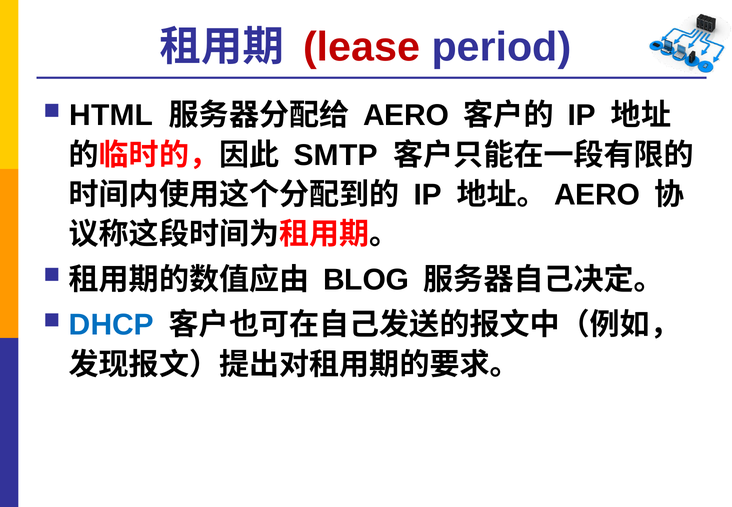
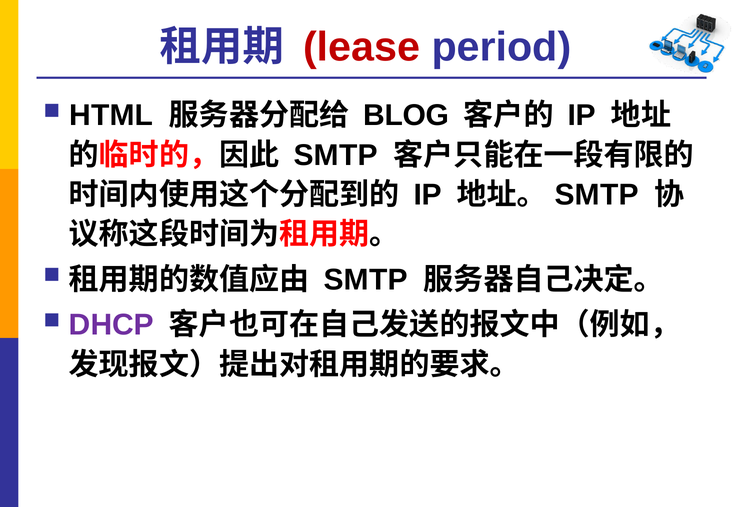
AERO: AERO -> BLOG (406, 115)
AERO: AERO -> SMTP (597, 195)
BLOG: BLOG -> SMTP (366, 280)
DHCP colour: blue -> purple (111, 325)
